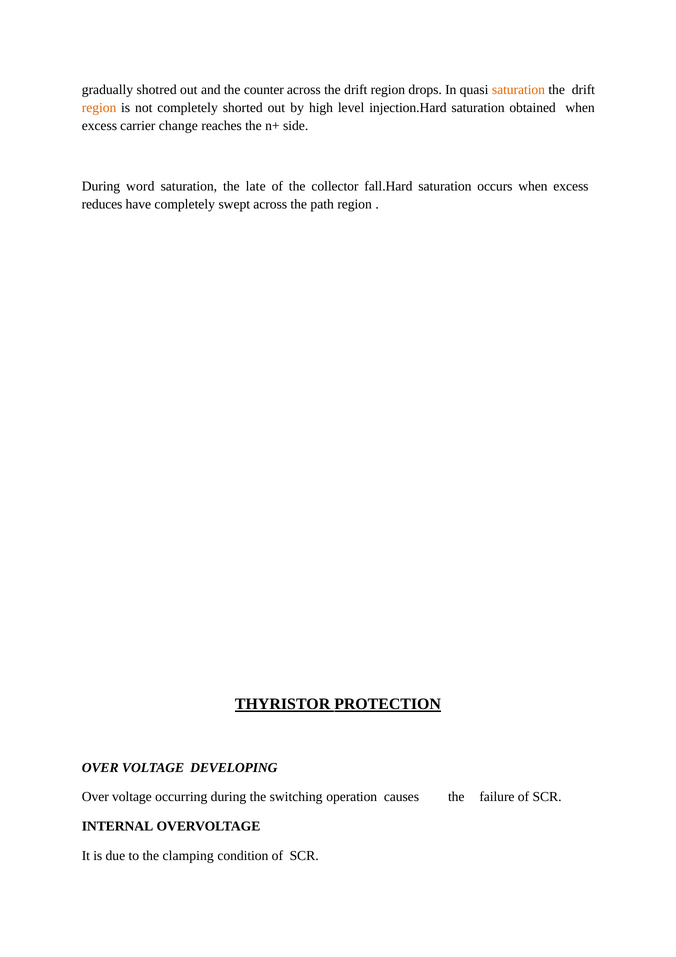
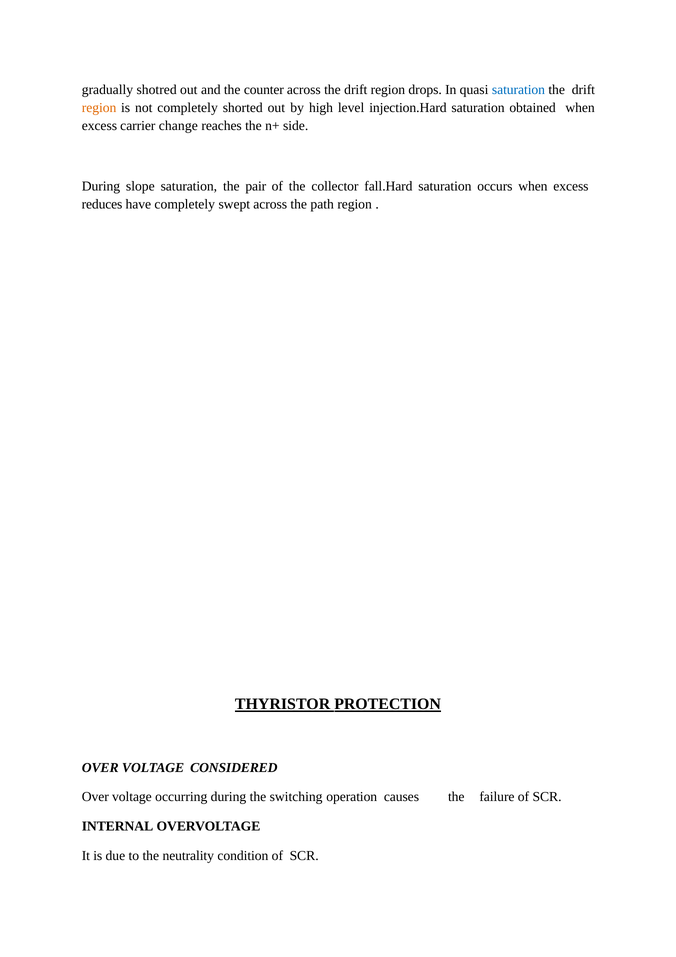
saturation colour: orange -> blue (518, 90)
word: word -> slope (140, 186)
late: late -> pair (256, 186)
DEVELOPING: DEVELOPING -> CONSIDERED (234, 767)
clamping: clamping -> neutrality (188, 855)
